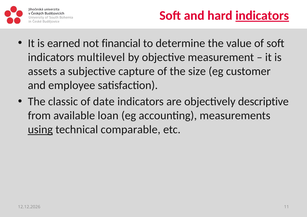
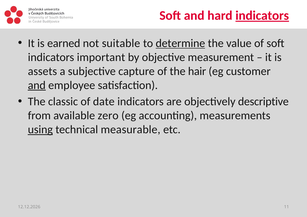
financial: financial -> suitable (121, 43)
determine underline: none -> present (180, 43)
multilevel: multilevel -> important (101, 57)
size: size -> hair (197, 71)
and underline: none -> present (37, 85)
loan: loan -> zero (108, 116)
comparable: comparable -> measurable (131, 130)
